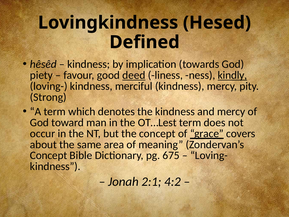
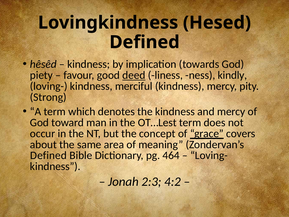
kindly underline: present -> none (232, 75)
Concept: Concept -> Defined (48, 155)
675: 675 -> 464 (171, 155)
2:1: 2:1 -> 2:3 (151, 181)
